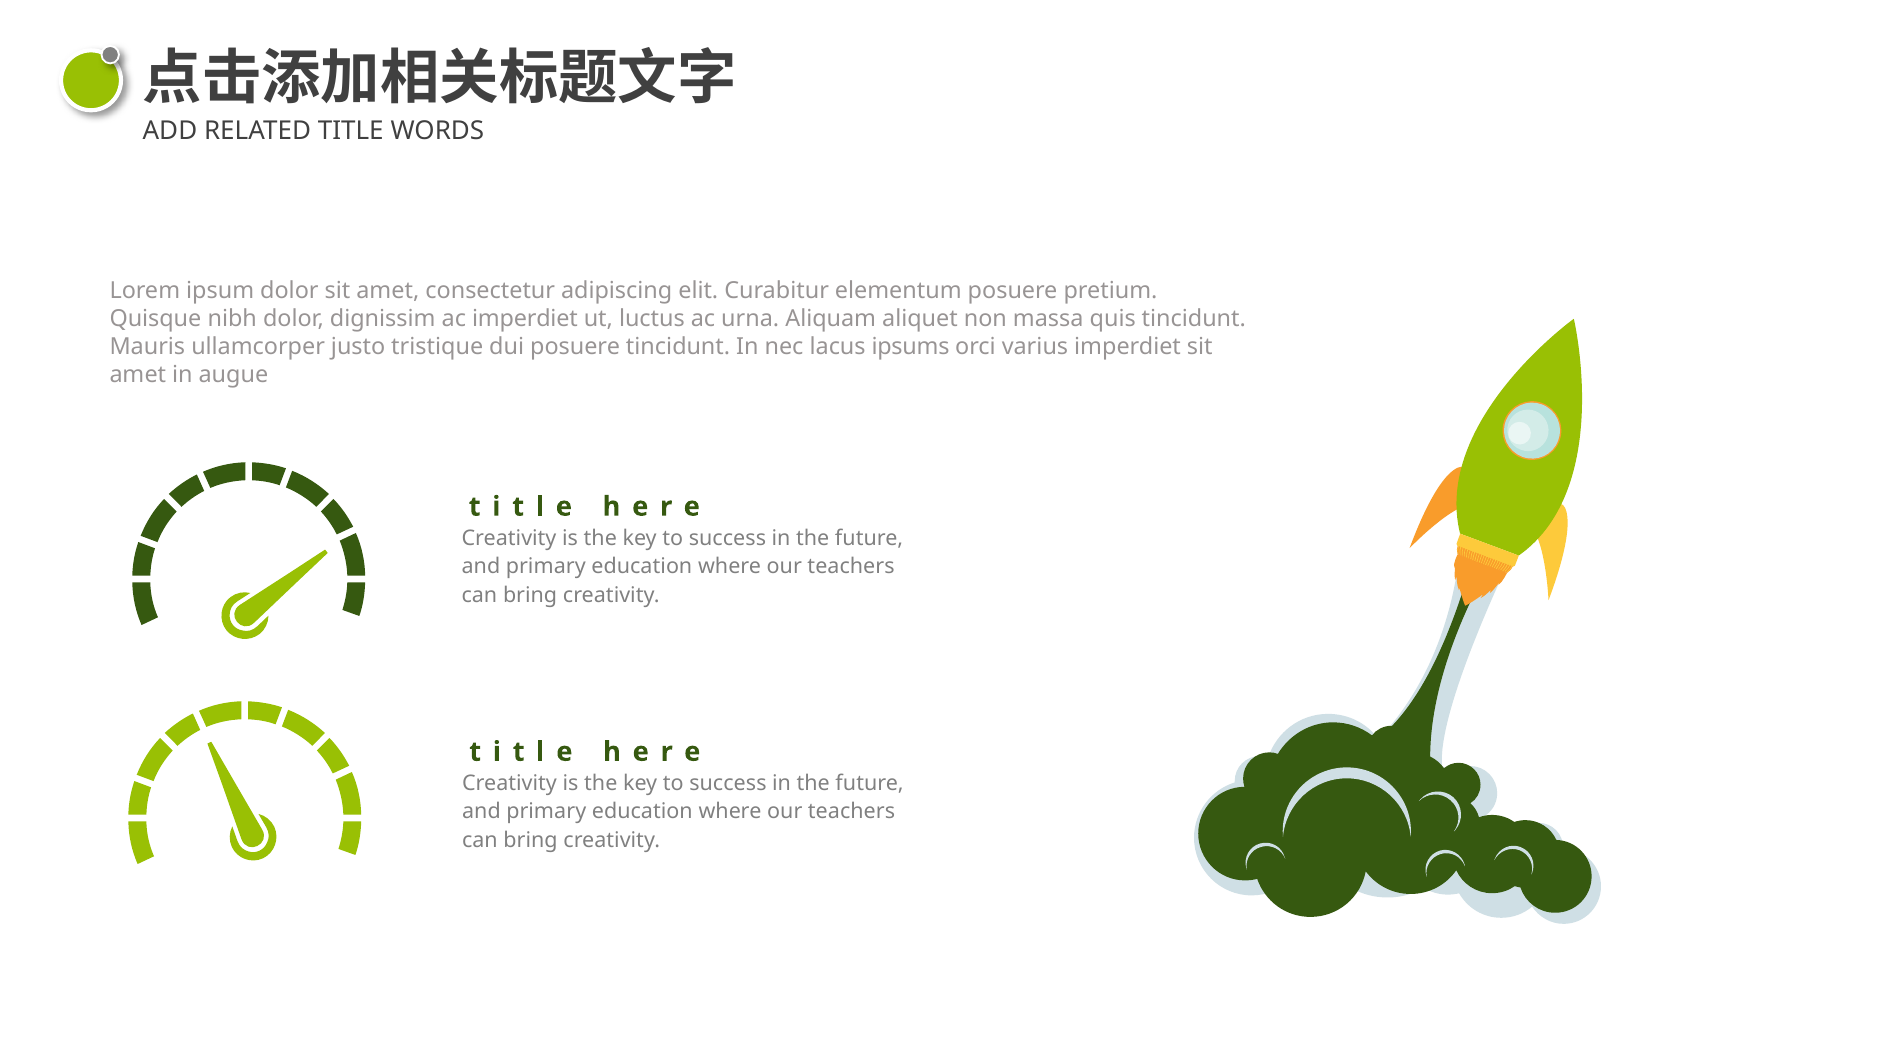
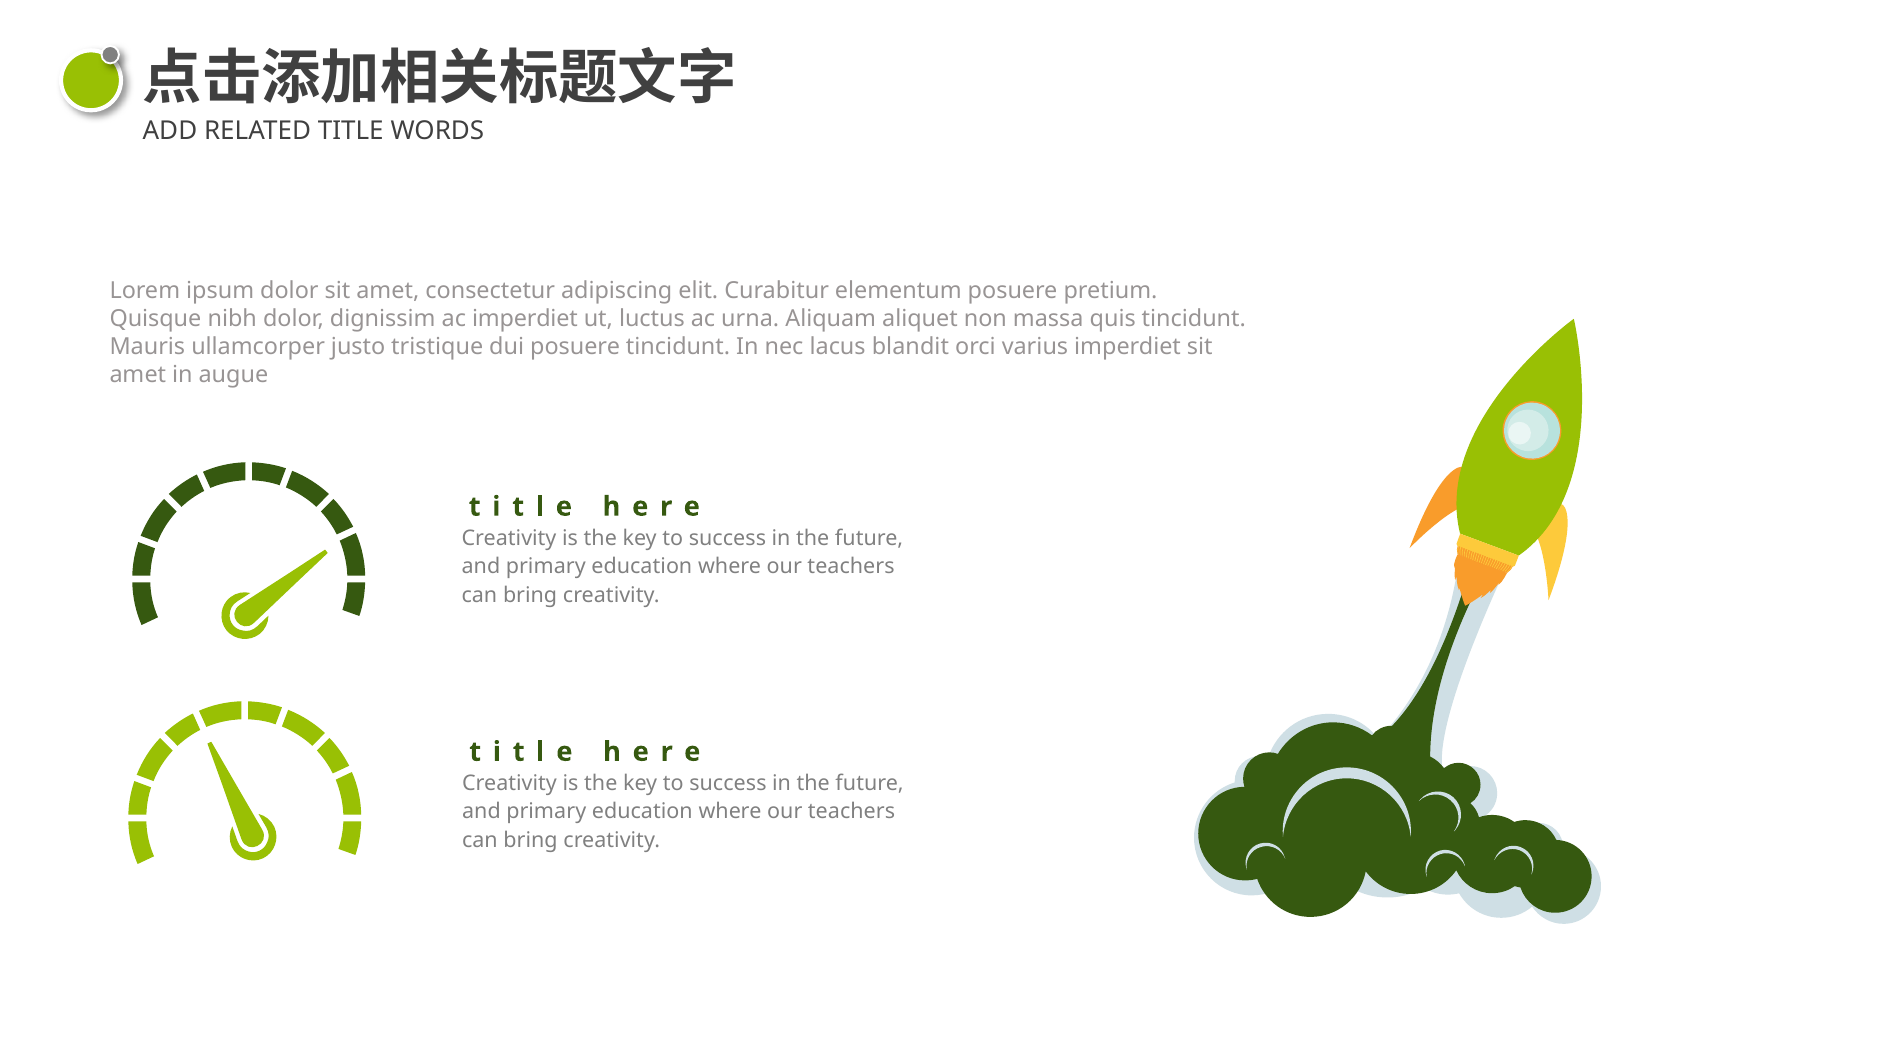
ipsums: ipsums -> blandit (910, 347)
